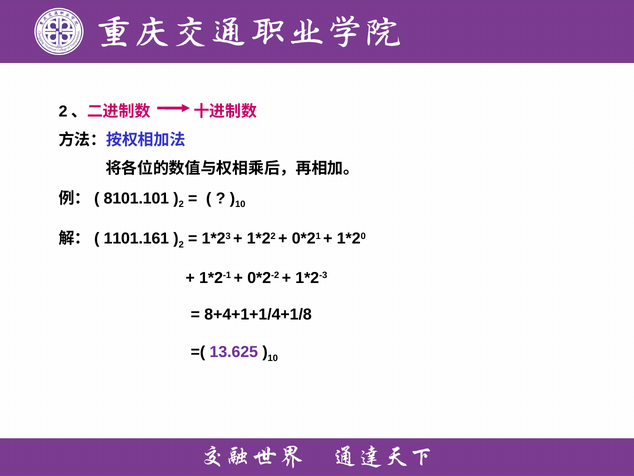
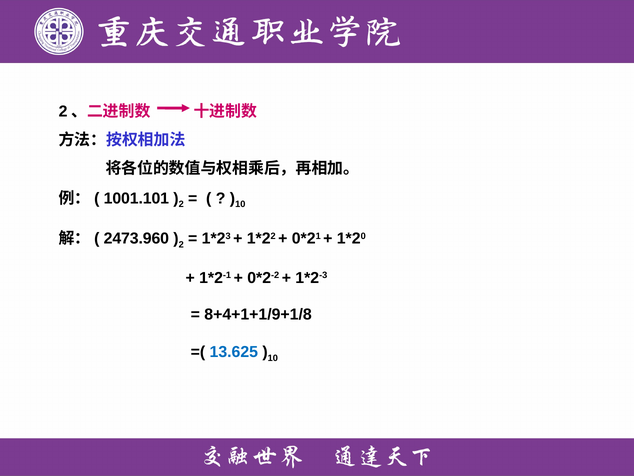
8101.101: 8101.101 -> 1001.101 (136, 198)
1101.161: 1101.161 -> 2473.960 (136, 238)
8+4+1+1/4+1/8: 8+4+1+1/4+1/8 -> 8+4+1+1/9+1/8 (258, 314)
13.625 colour: purple -> blue (234, 352)
